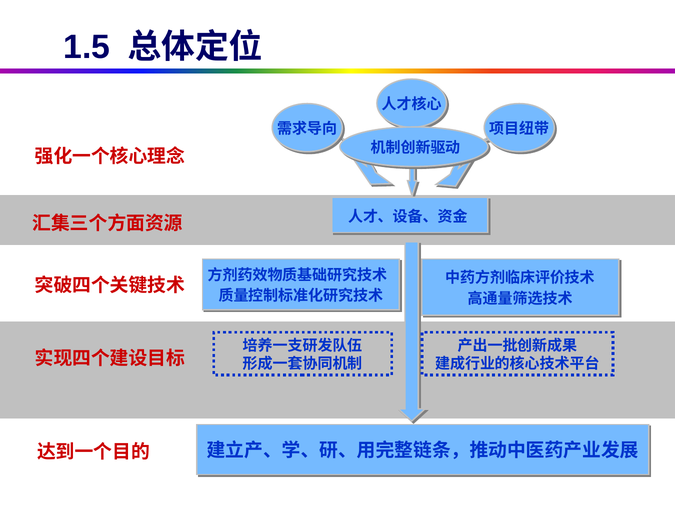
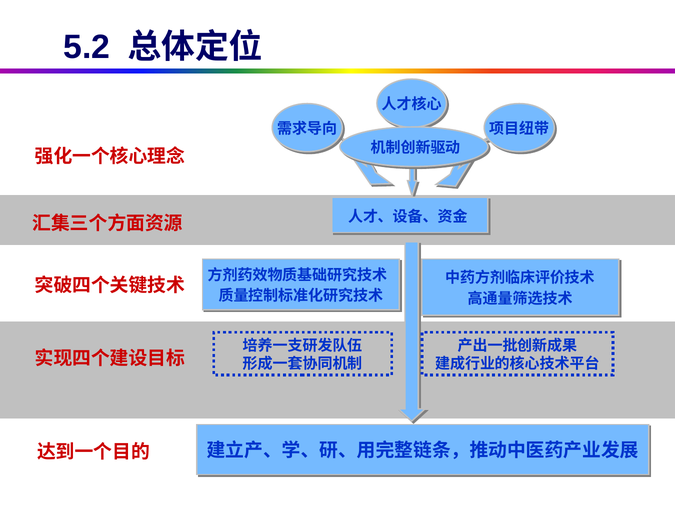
1.5: 1.5 -> 5.2 (87, 47)
